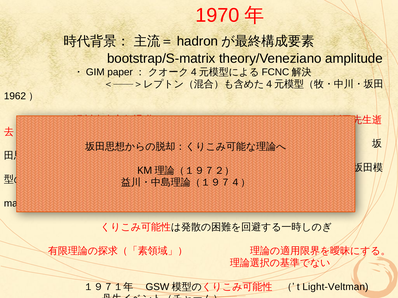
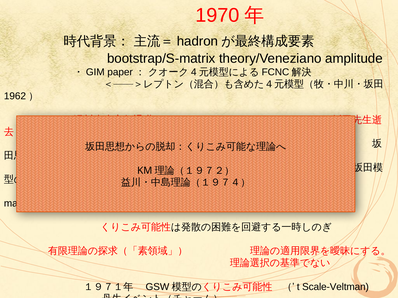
Light-Veltman: Light-Veltman -> Scale-Veltman (336, 287)
